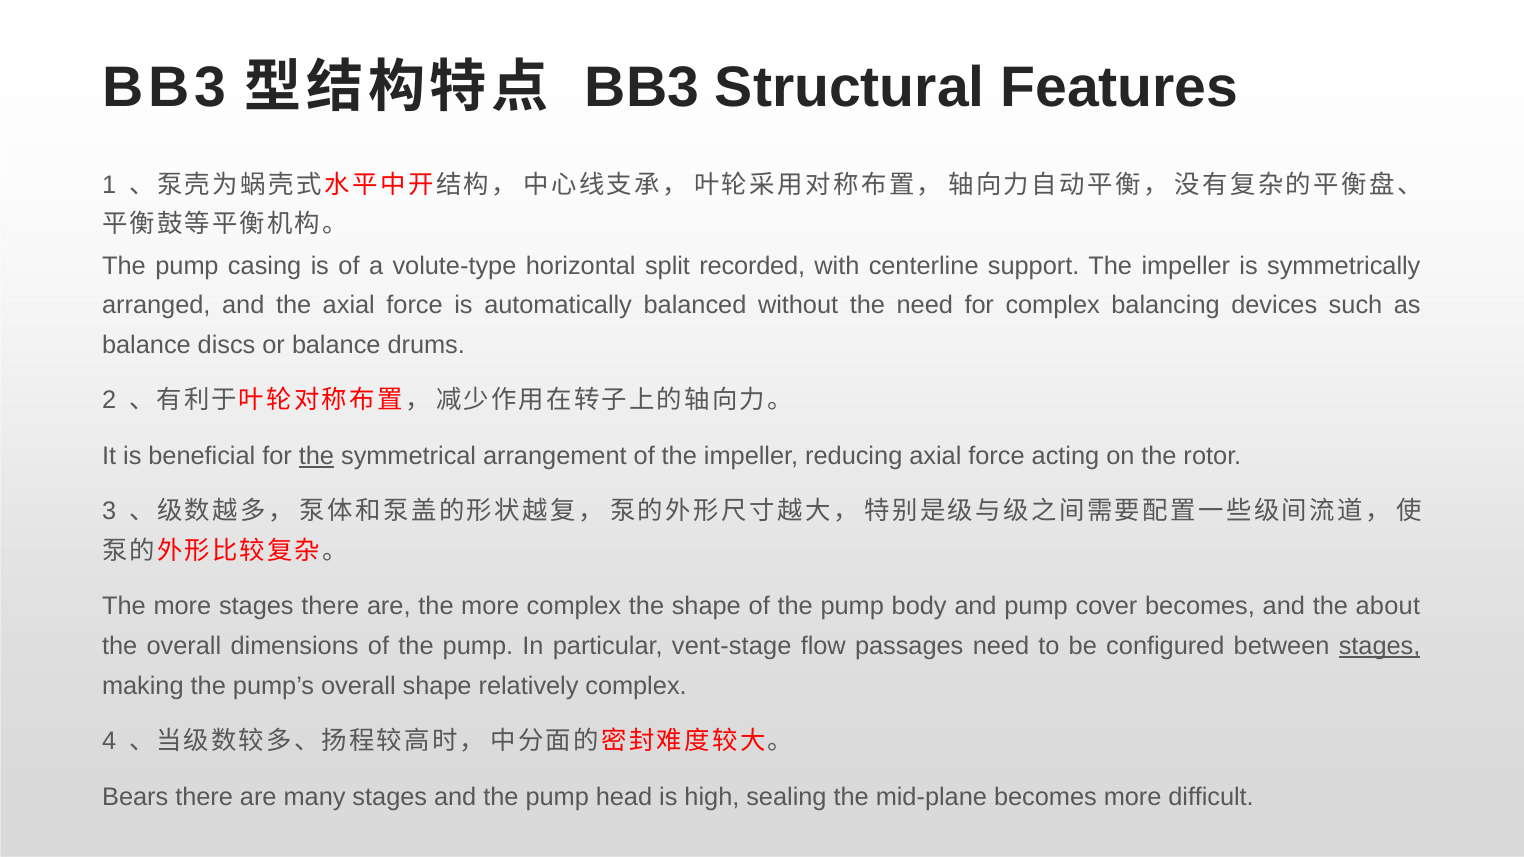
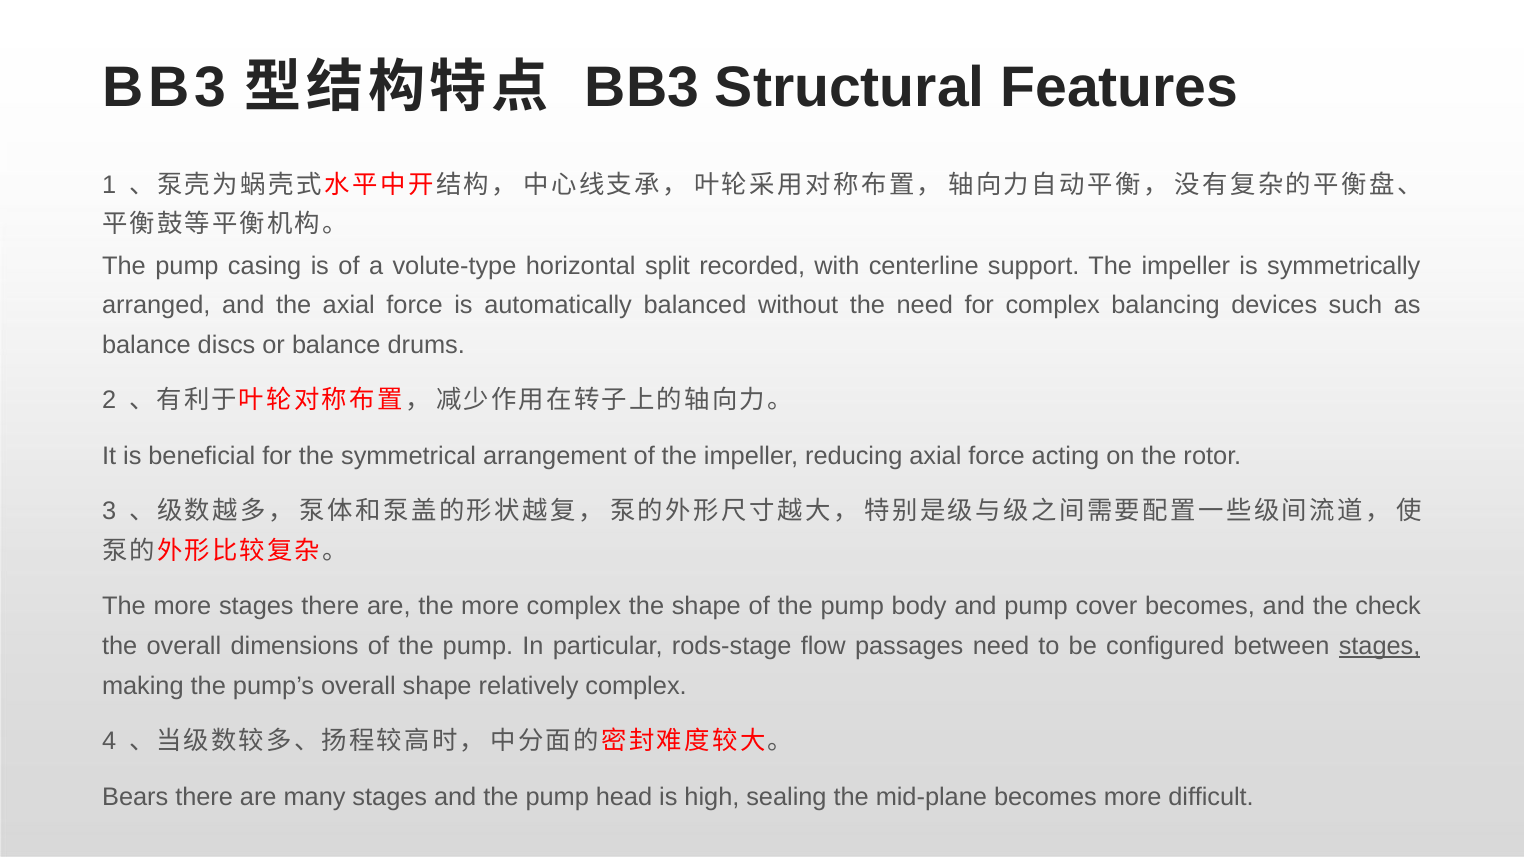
the underline: present -> none (316, 456)
about: about -> check (1388, 607)
vent-stage: vent-stage -> rods-stage (732, 646)
